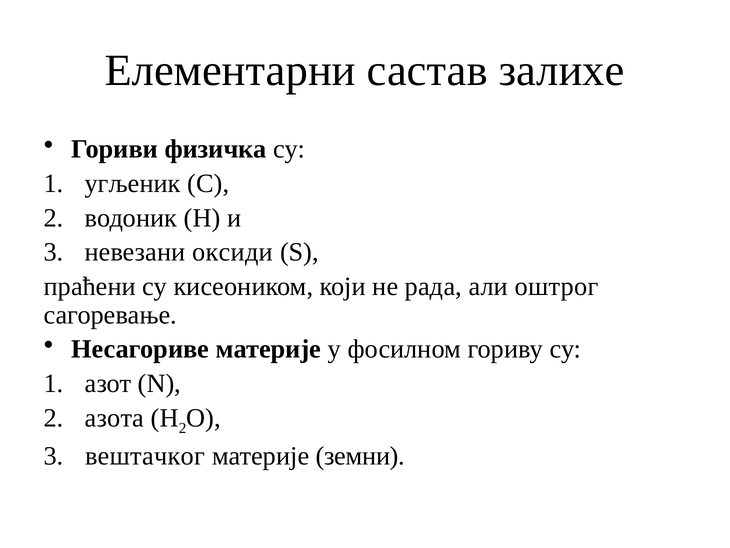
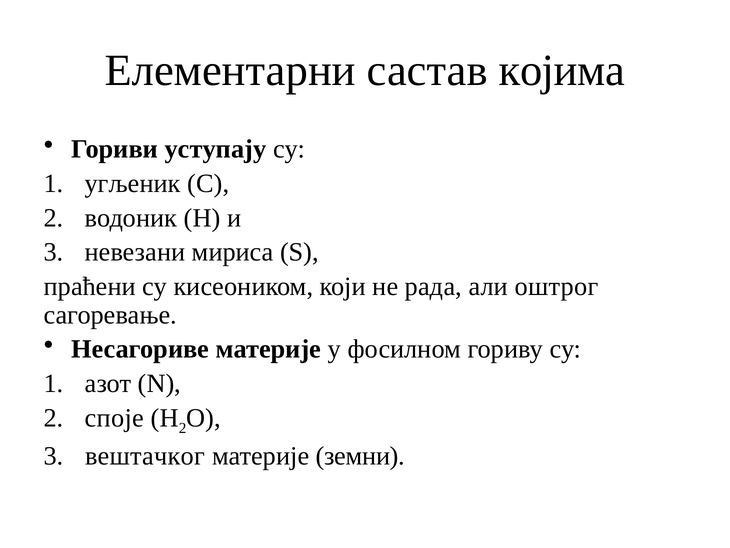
залихе: залихе -> којима (562, 71)
физичка: физичка -> уступају (216, 149)
оксиди: оксиди -> мириса (233, 252)
азота: азота -> споје (114, 418)
